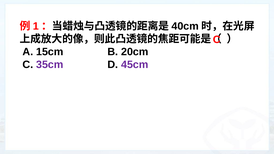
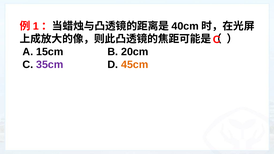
45cm colour: purple -> orange (135, 65)
